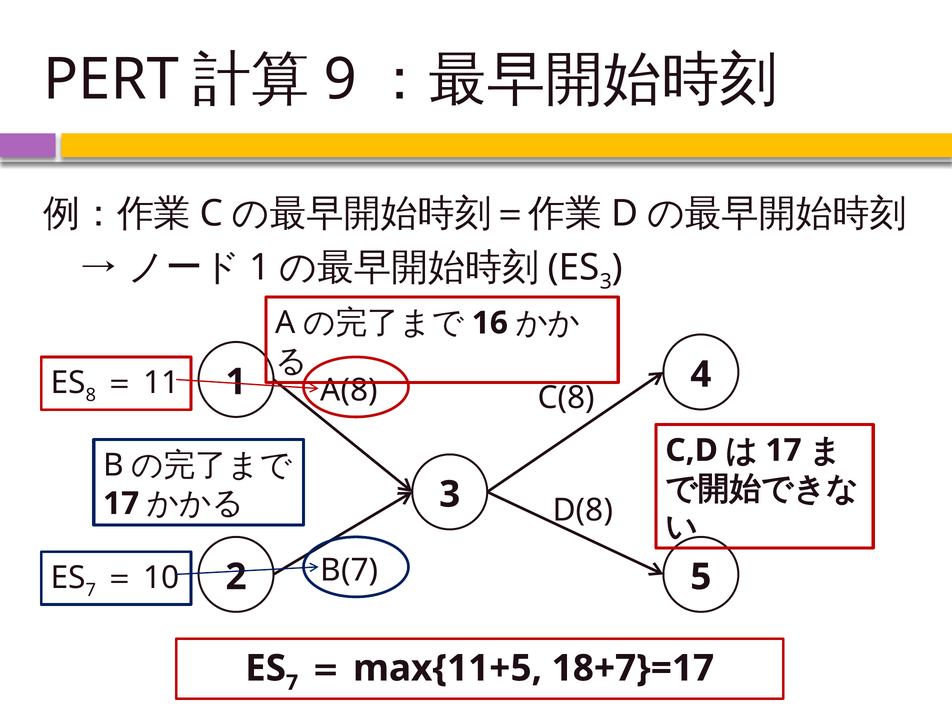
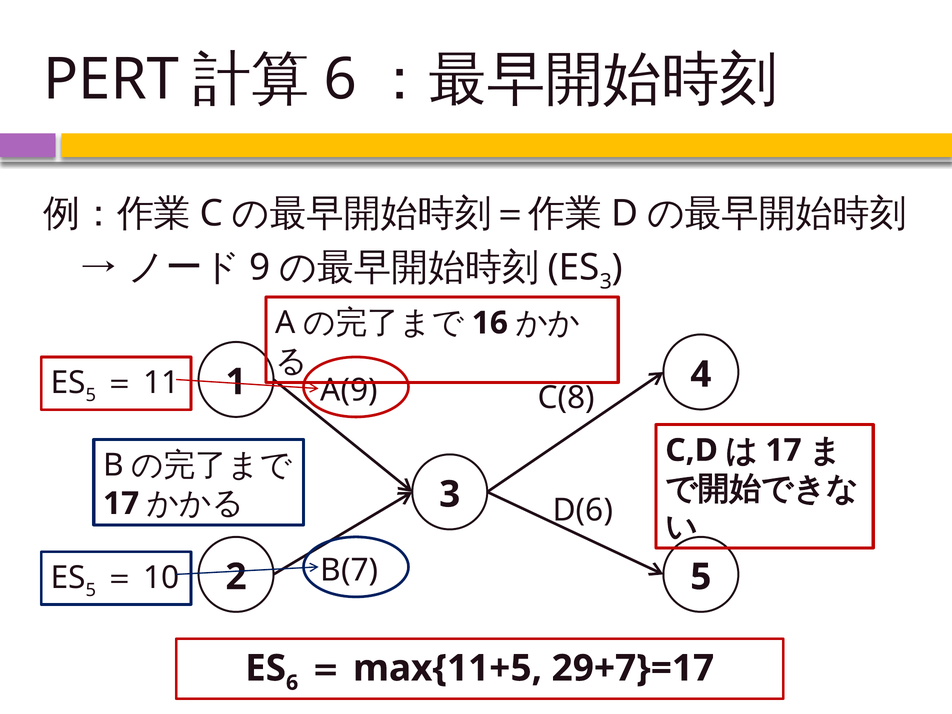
9: 9 -> 6 (340, 79)
1: 1 -> 9 (260, 267)
8: 8 -> 5 (91, 395)
A(8: A(8 -> A(9 (349, 390)
D(8: D(8 -> D(6 (583, 510)
7: 7 -> 5 (91, 590)
7: 7 -> 6 (292, 683)
18+7}=17: 18+7}=17 -> 29+7}=17 (633, 668)
